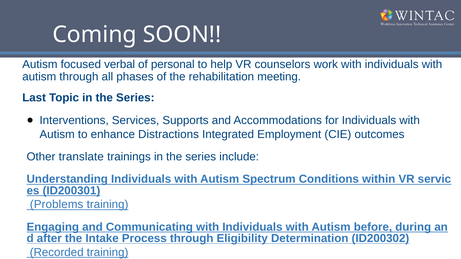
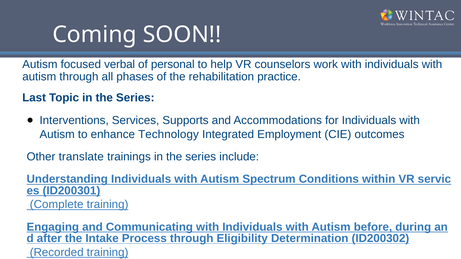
meeting: meeting -> practice (279, 77)
Distractions: Distractions -> Technology (168, 134)
Problems: Problems -> Complete (57, 205)
